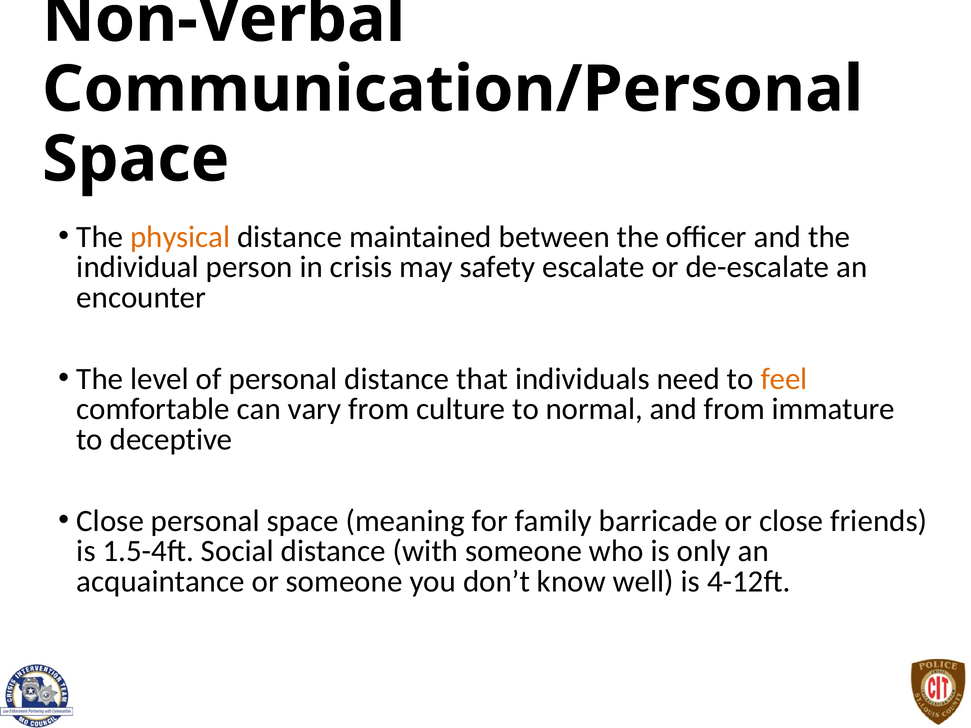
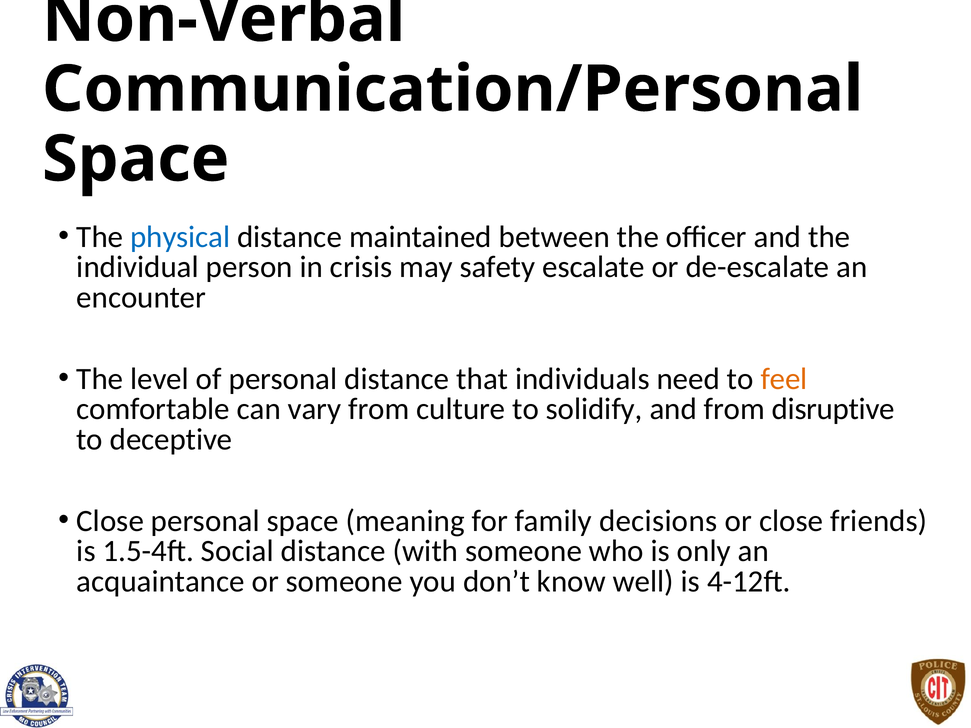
physical colour: orange -> blue (180, 237)
normal: normal -> solidify (594, 409)
immature: immature -> disruptive (833, 409)
barricade: barricade -> decisions (658, 521)
